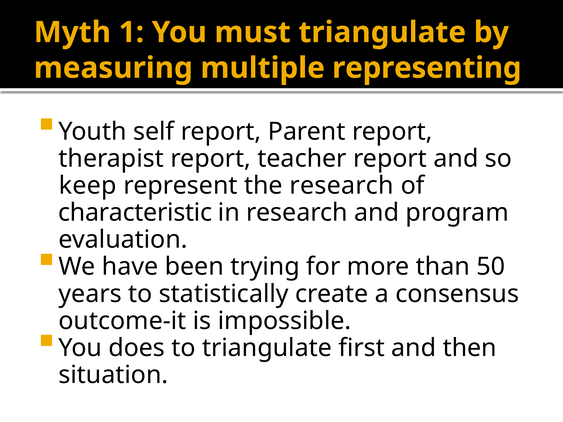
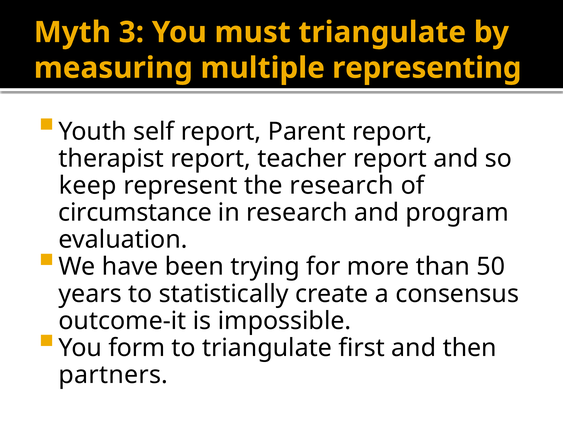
1: 1 -> 3 (131, 32)
characteristic: characteristic -> circumstance (135, 213)
does: does -> form (137, 348)
situation: situation -> partners (113, 375)
